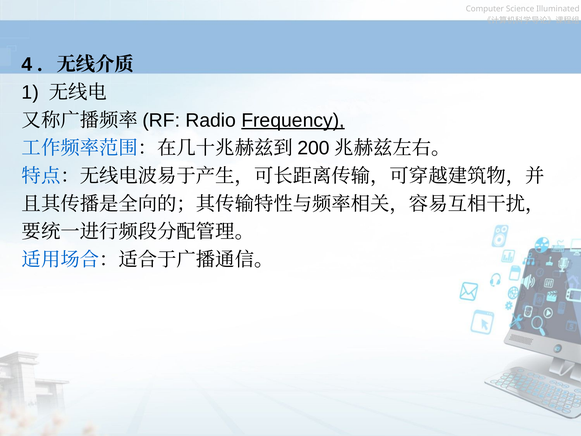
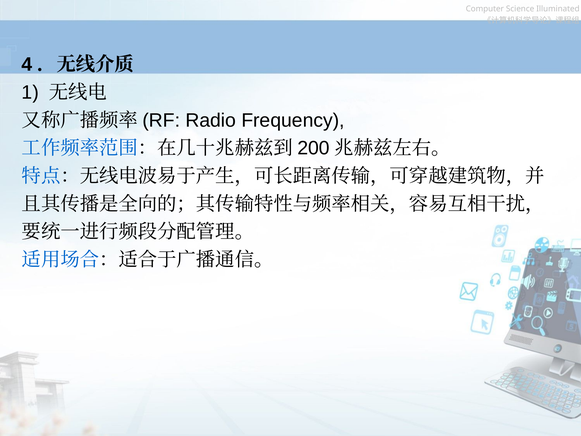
Frequency underline: present -> none (293, 120)
